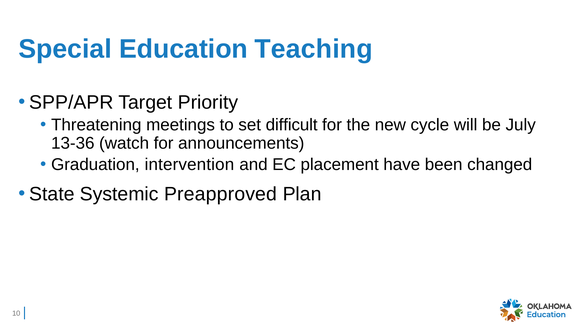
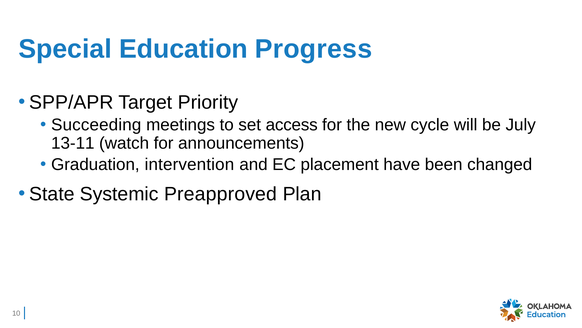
Teaching: Teaching -> Progress (313, 49)
Threatening: Threatening -> Succeeding (96, 125)
difficult: difficult -> access (292, 125)
13-36: 13-36 -> 13-11 (73, 143)
